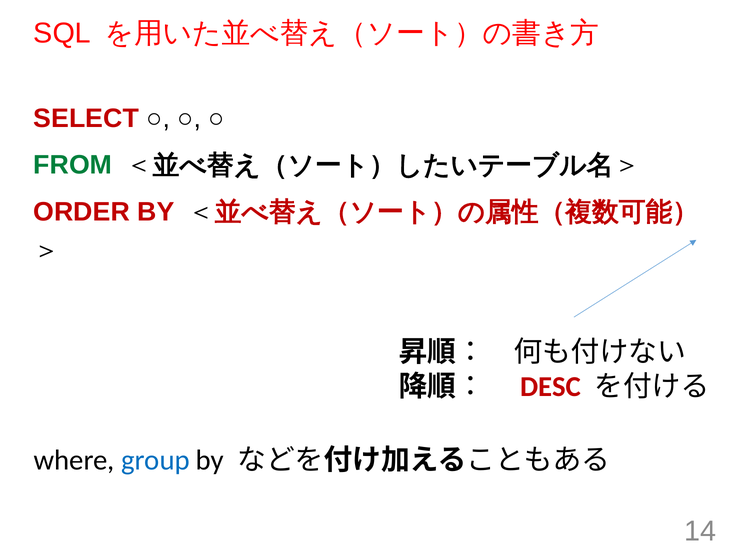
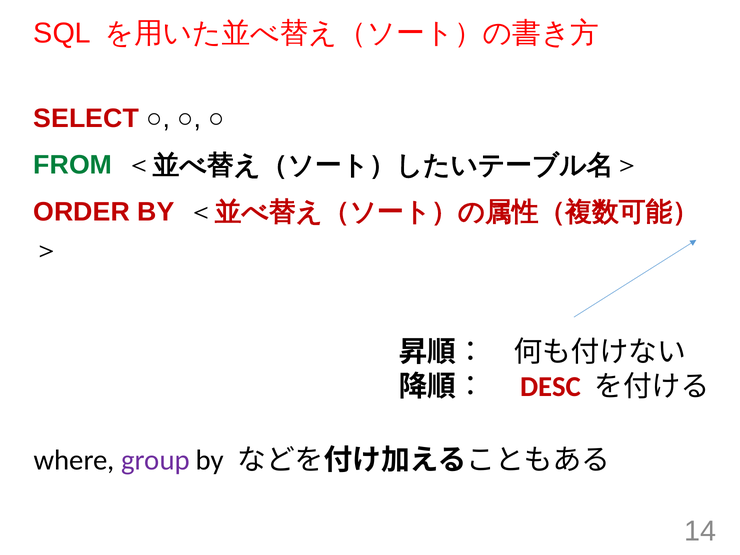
group colour: blue -> purple (155, 460)
